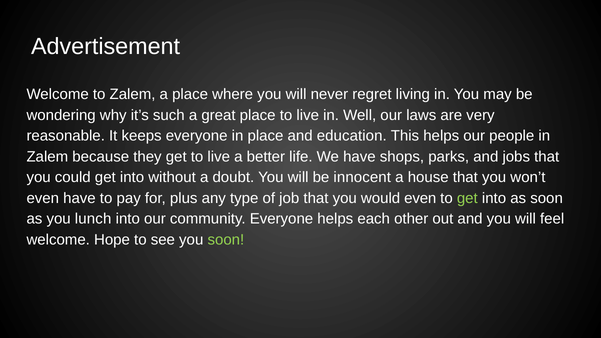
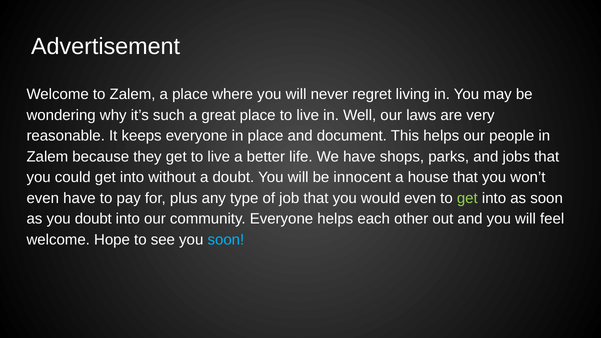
education: education -> document (352, 136)
you lunch: lunch -> doubt (93, 219)
soon colour: light green -> light blue (226, 240)
